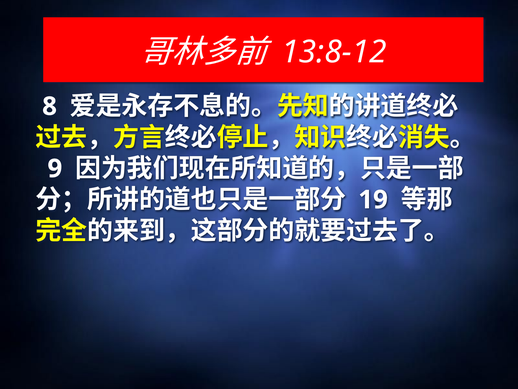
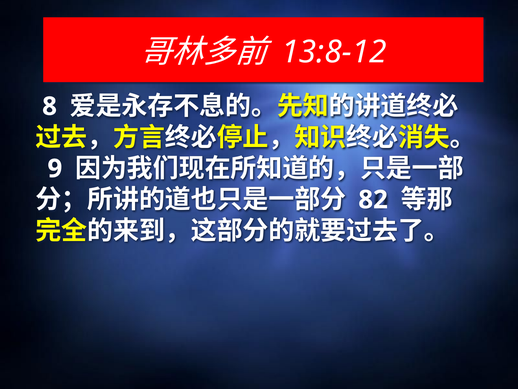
19: 19 -> 82 (373, 200)
